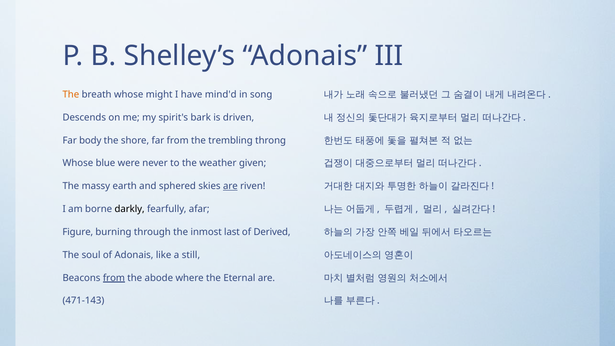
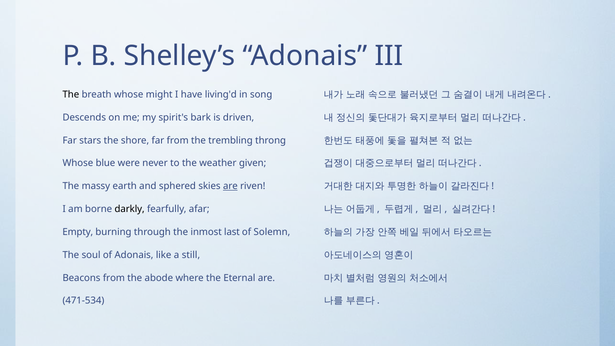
The colour: orange -> black (71, 95)
mind'd: mind'd -> living'd (221, 95)
body: body -> stars (90, 140)
Figure: Figure -> Empty (78, 232)
Derived: Derived -> Solemn (272, 232)
from underline: present -> none (114, 278)
471-143: 471-143 -> 471-534 (83, 301)
